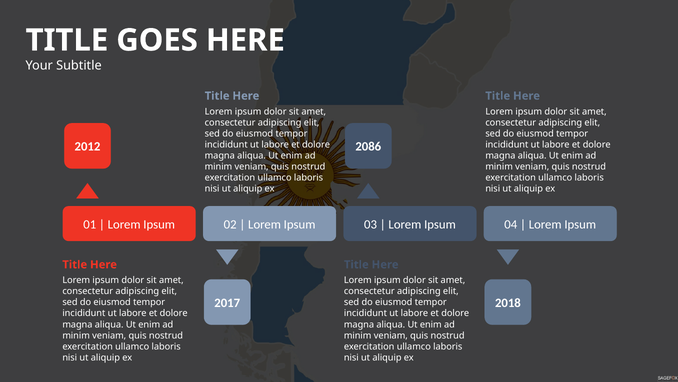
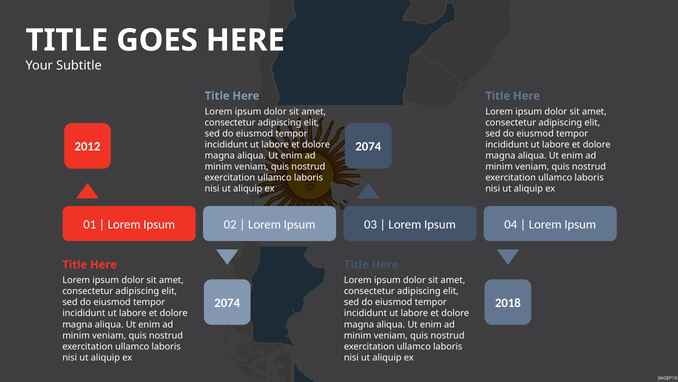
2086: 2086 -> 2074 (368, 147)
2017: 2017 -> 2074 (227, 302)
